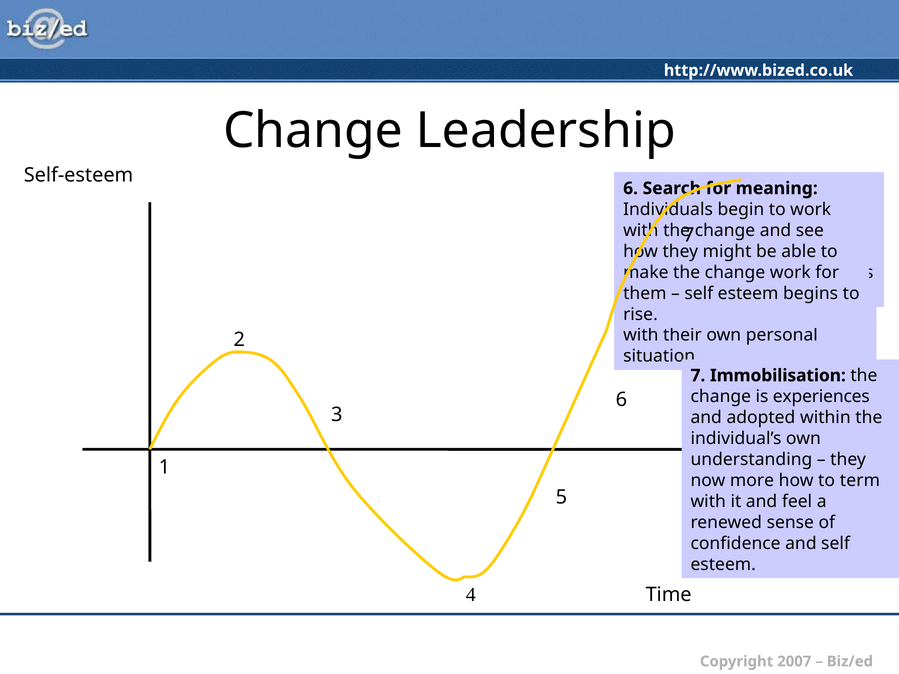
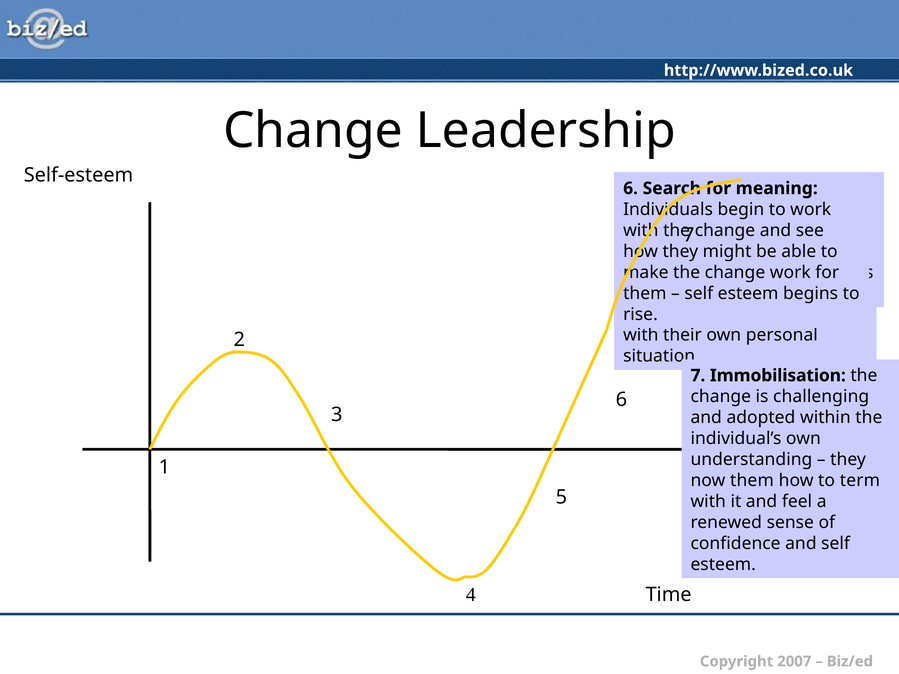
experiences: experiences -> challenging (821, 397)
now more: more -> them (752, 481)
